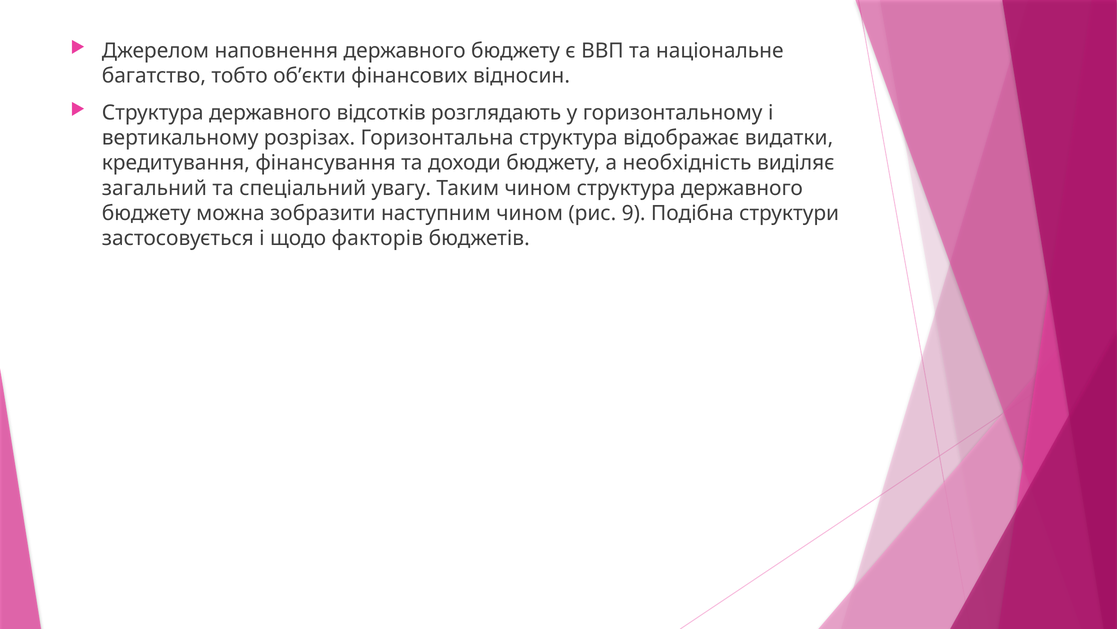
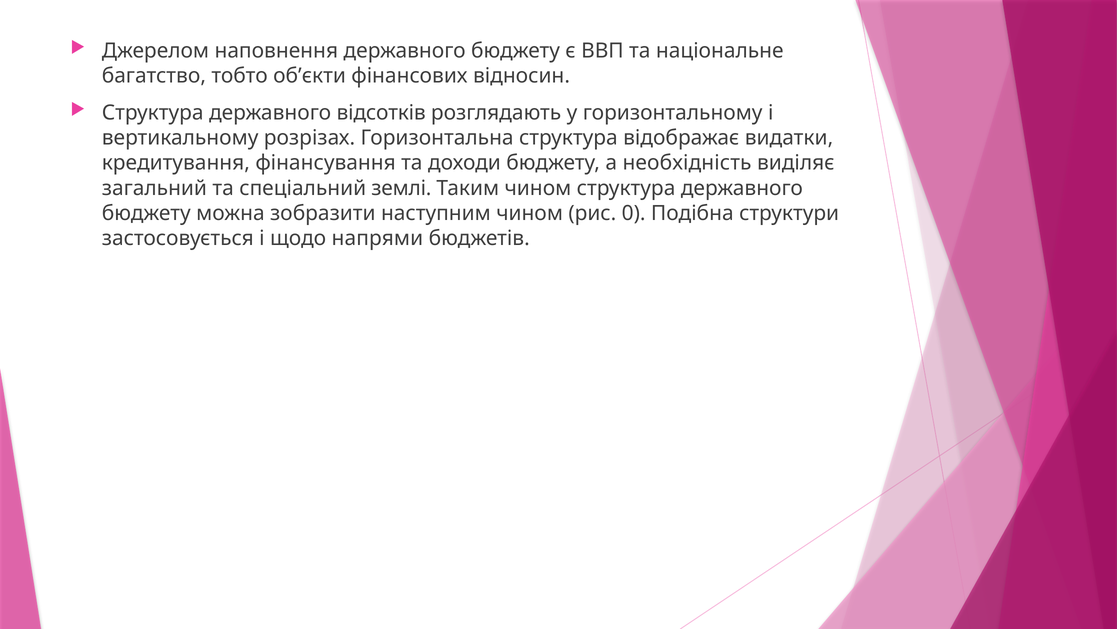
увагу: увагу -> землі (401, 188)
9: 9 -> 0 (634, 213)
факторів: факторів -> напрями (377, 238)
